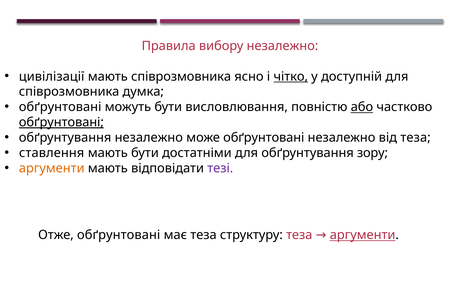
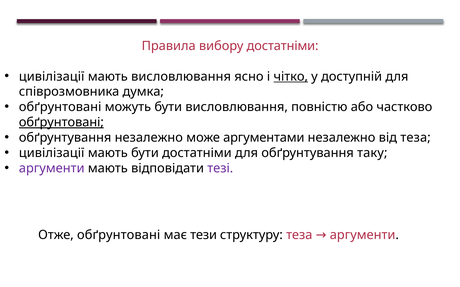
вибору незалежно: незалежно -> достатніми (283, 46)
мають співрозмовника: співрозмовника -> висловлювання (181, 77)
або underline: present -> none (362, 107)
може обґрунтовані: обґрунтовані -> аргументами (264, 138)
ставлення: ставлення -> цивілізації (52, 153)
зору: зору -> таку (372, 153)
аргументи colour: orange -> purple (52, 169)
має теза: теза -> тези (204, 236)
аргументи underline: present -> none (363, 236)
